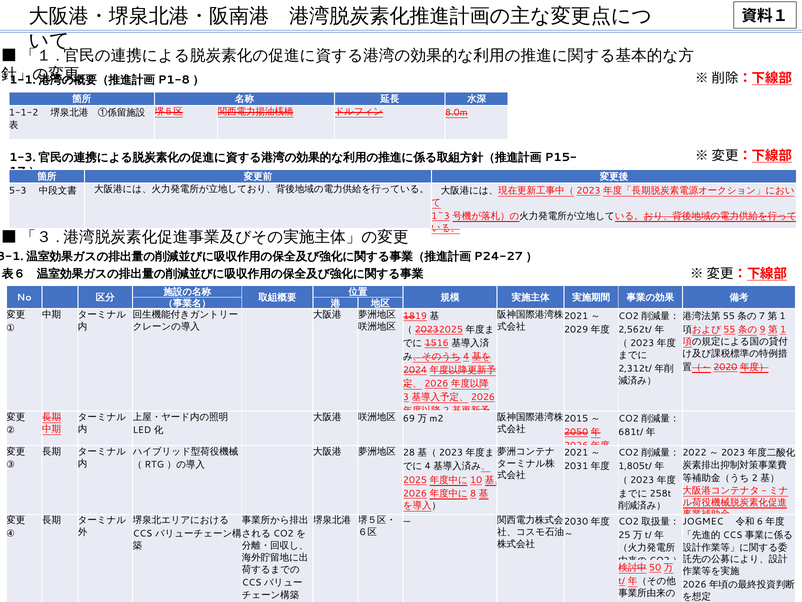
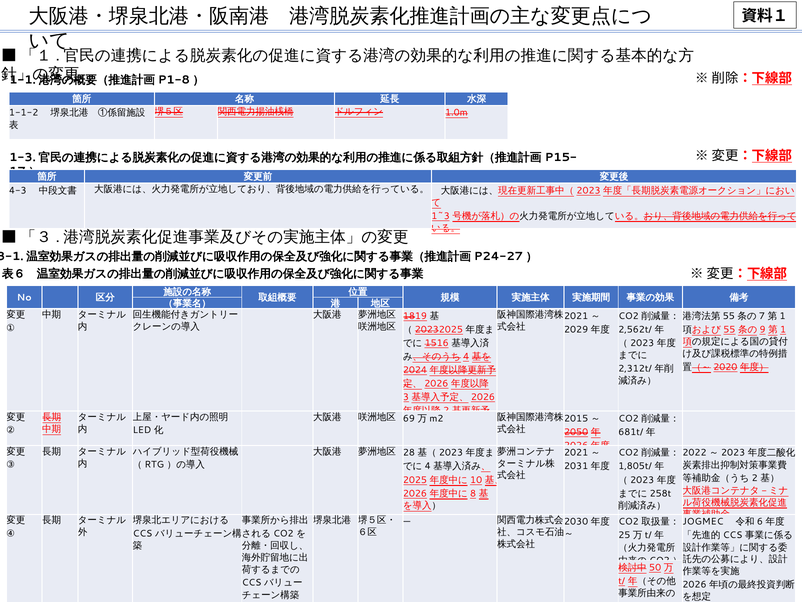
8.0m: 8.0m -> 1.0m (456, 113)
5-3: 5-3 -> 4-3 (18, 190)
